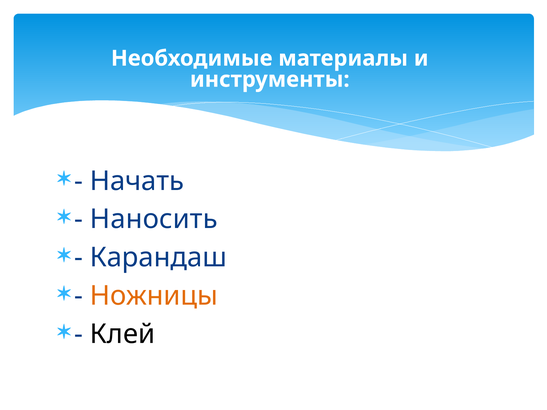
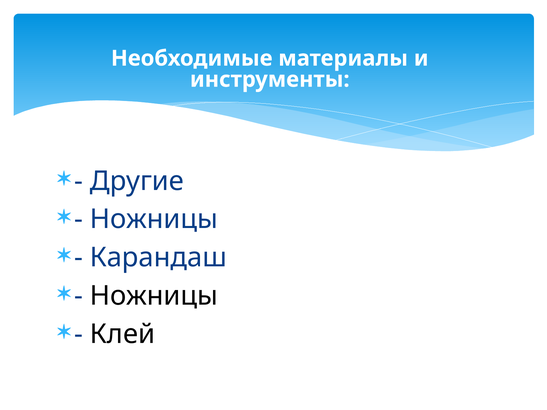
Начать: Начать -> Другие (137, 181)
Наносить: Наносить -> Ножницы (154, 219)
Ножницы colour: orange -> black (154, 296)
